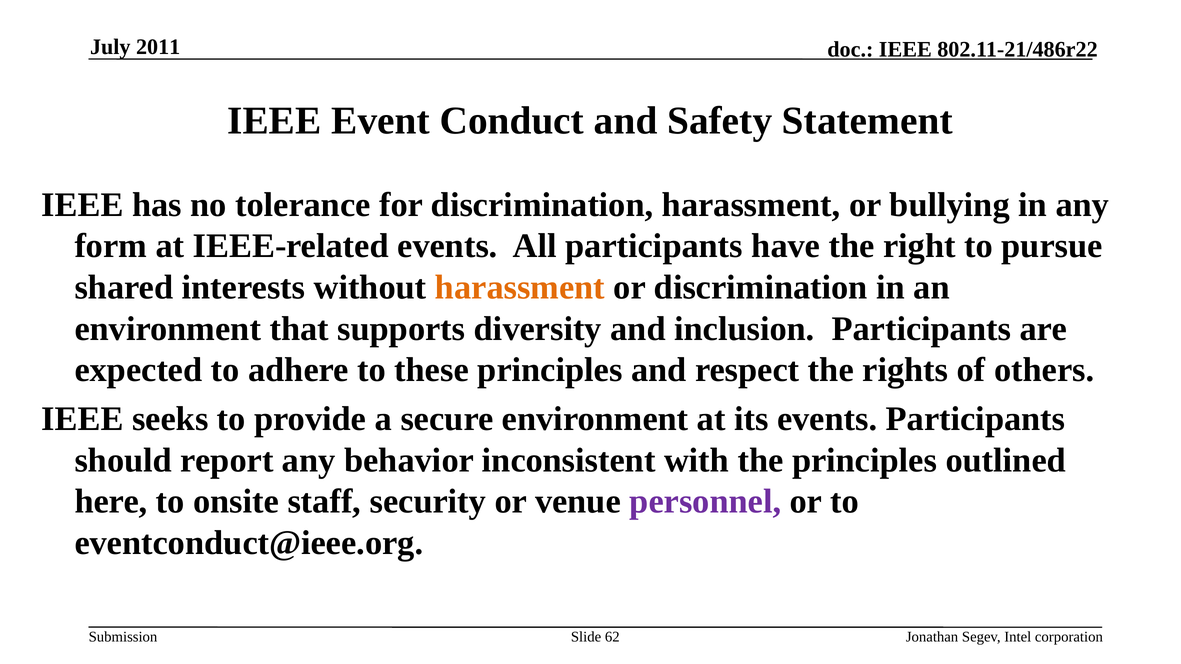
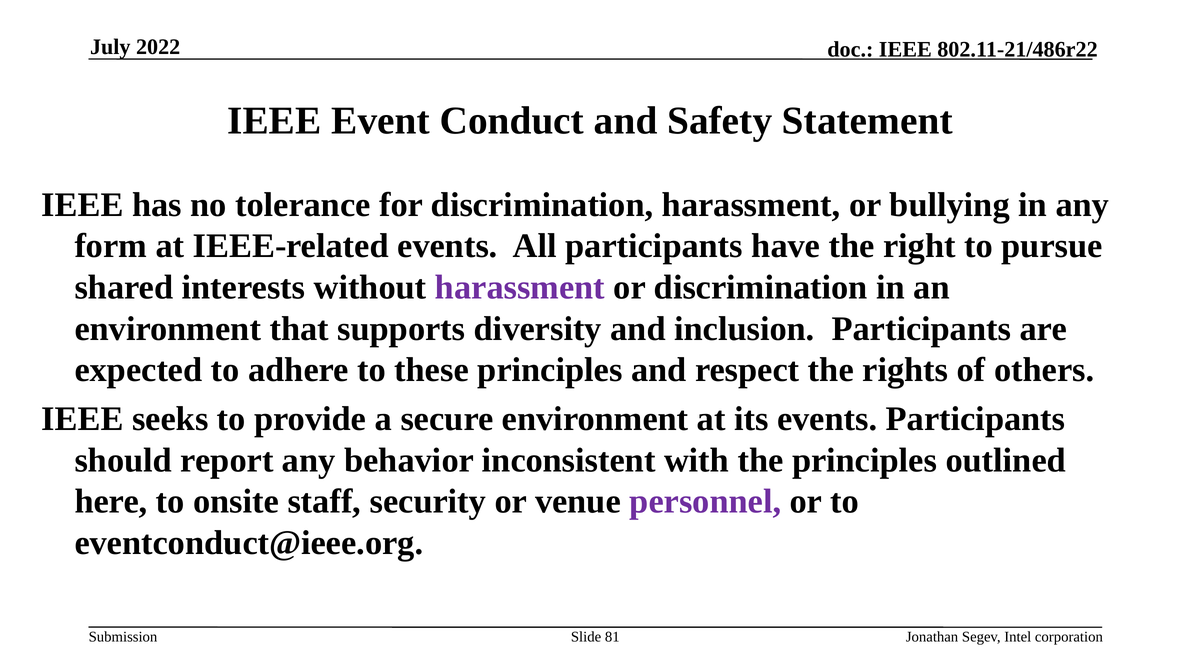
2011: 2011 -> 2022 (158, 47)
harassment colour: orange -> purple (520, 288)
62: 62 -> 81 (612, 637)
